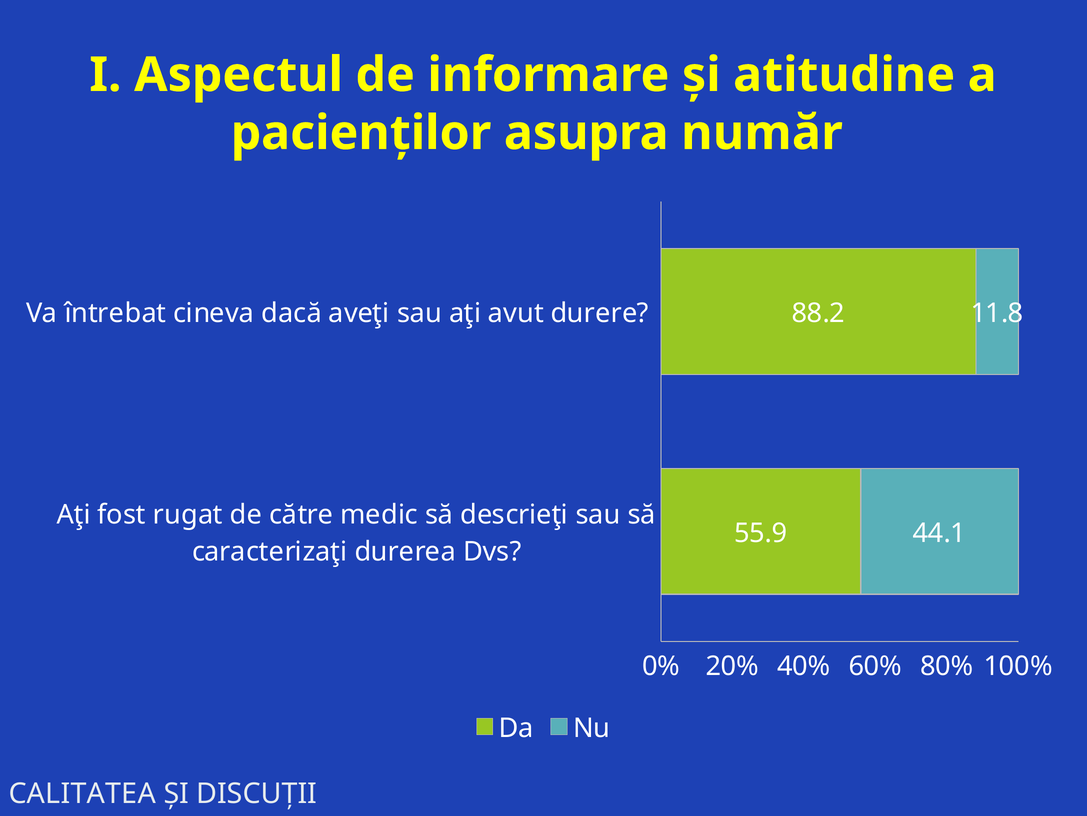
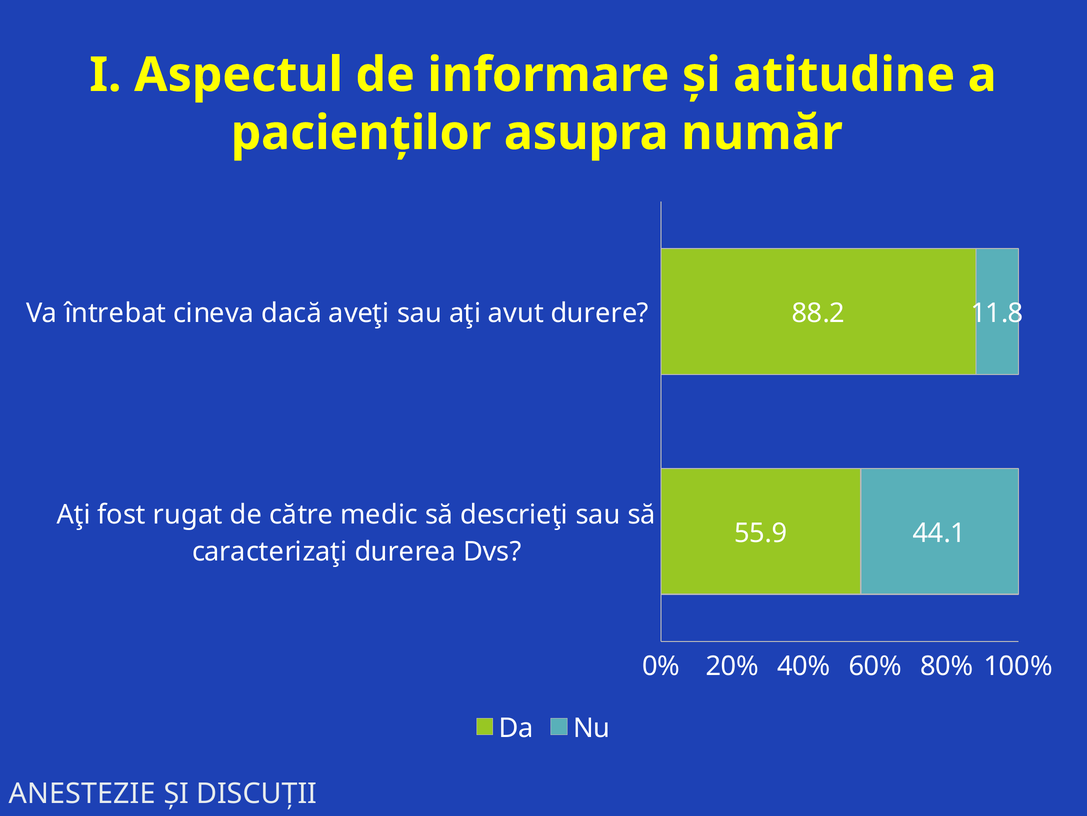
CALITATEA: CALITATEA -> ANESTEZIE (82, 793)
